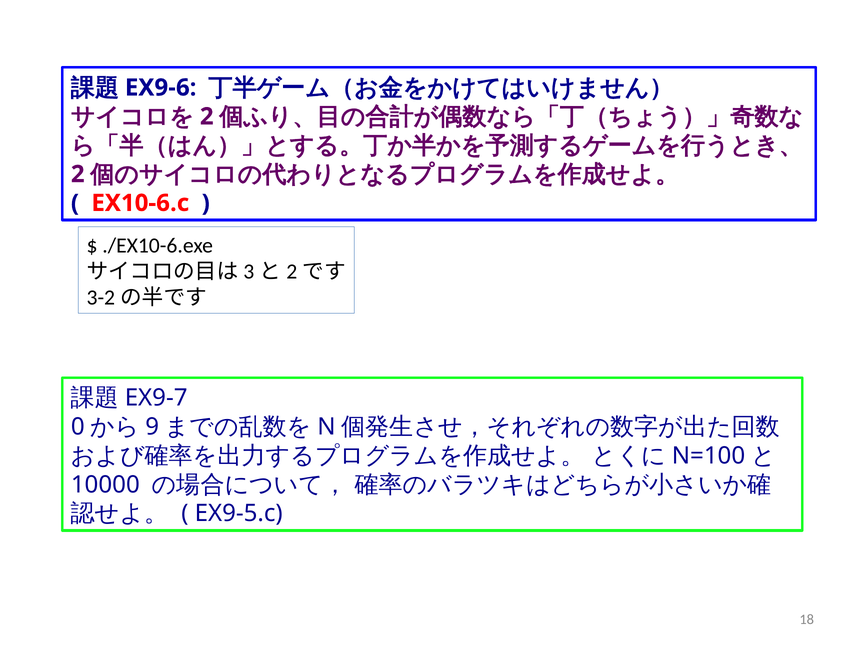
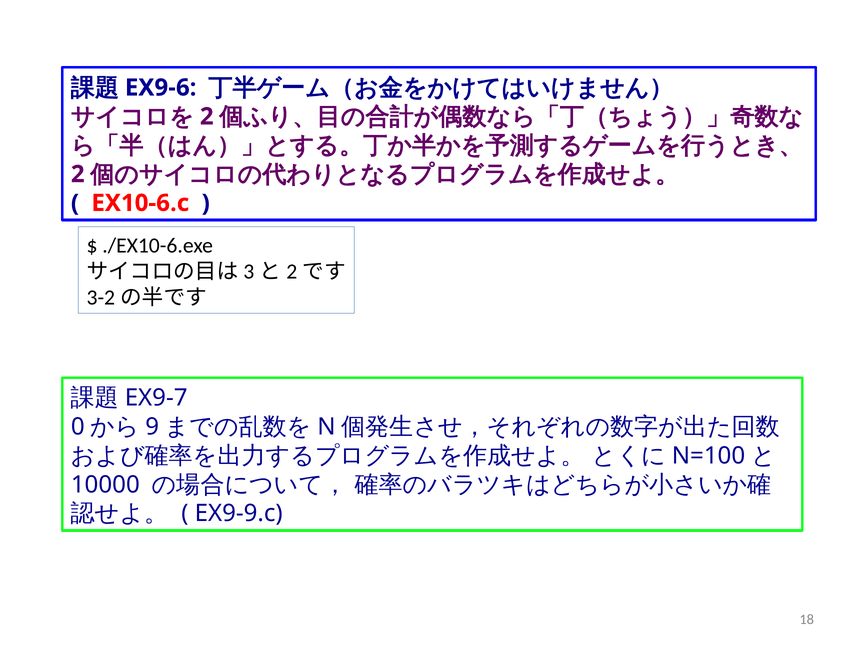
EX9-5.c: EX9-5.c -> EX9-9.c (239, 514)
